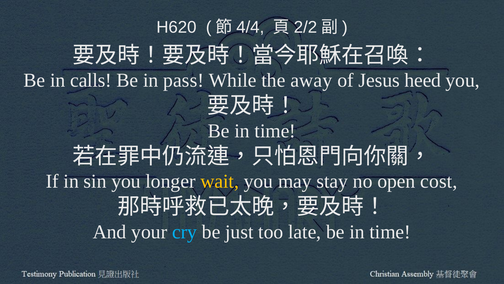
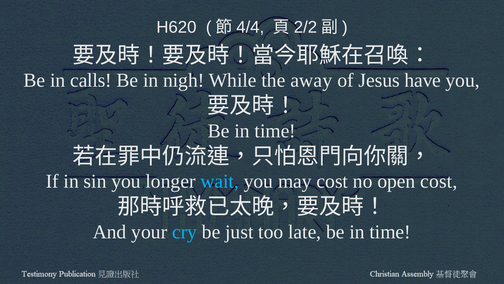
pass: pass -> nigh (184, 80)
heed: heed -> have (423, 80)
wait colour: yellow -> light blue (220, 181)
may stay: stay -> cost (332, 181)
